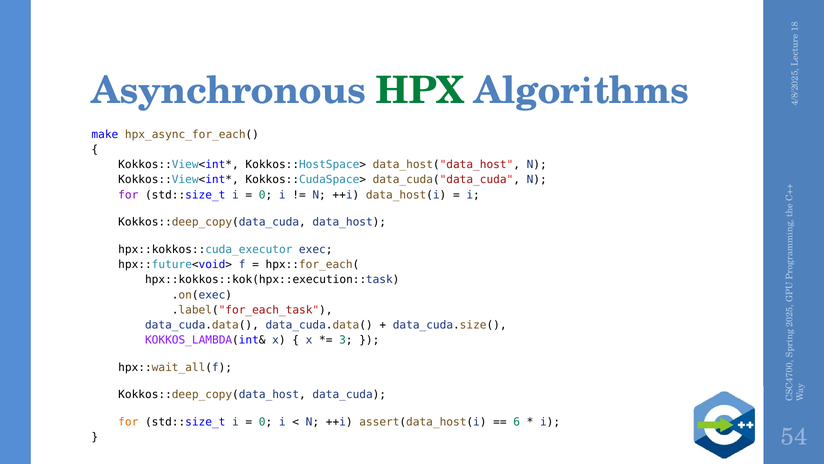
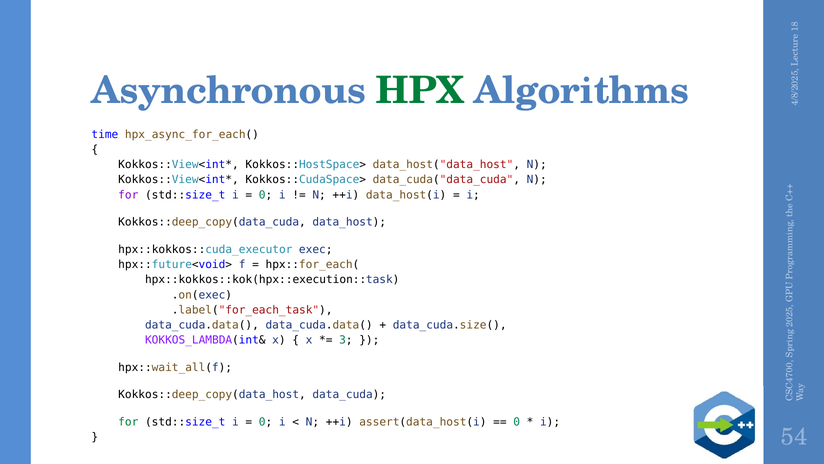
make: make -> time (105, 134)
for colour: orange -> green (128, 422)
6: 6 -> 0 (517, 422)
